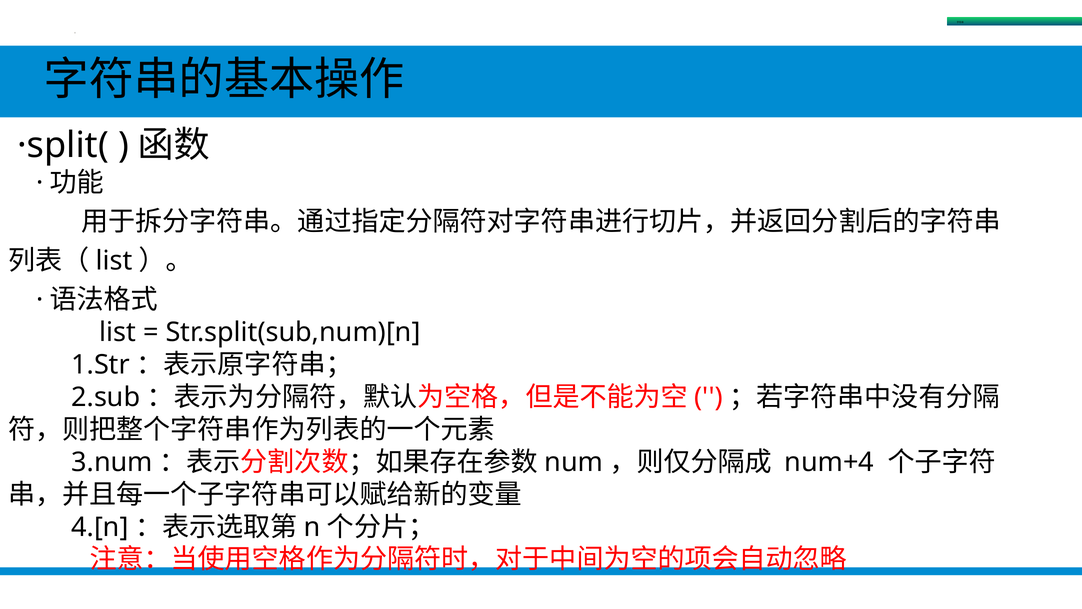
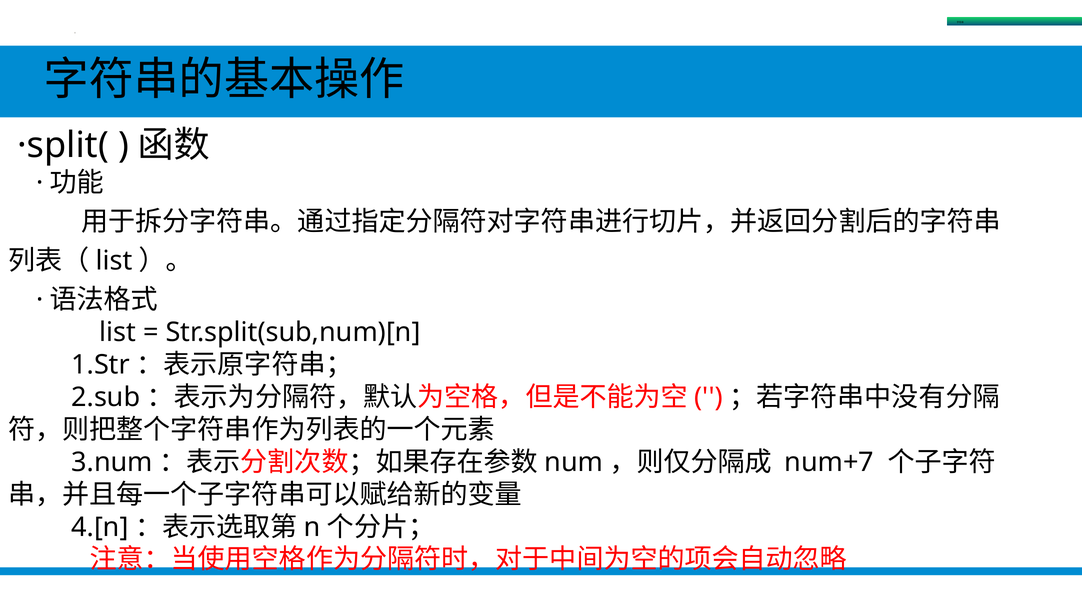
num+4: num+4 -> num+7 (829, 462)
